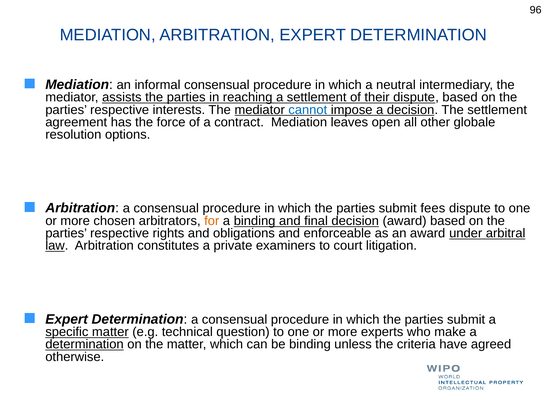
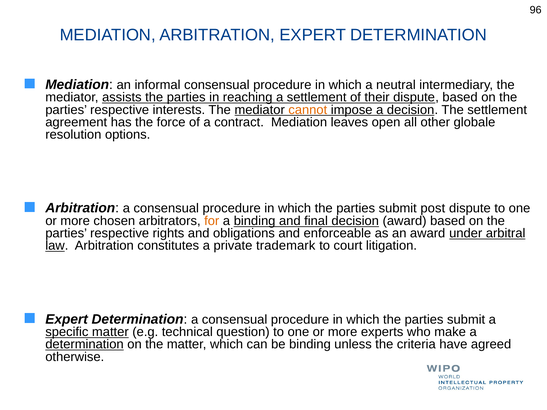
cannot colour: blue -> orange (308, 110)
fees: fees -> post (433, 208)
examiners: examiners -> trademark (286, 246)
